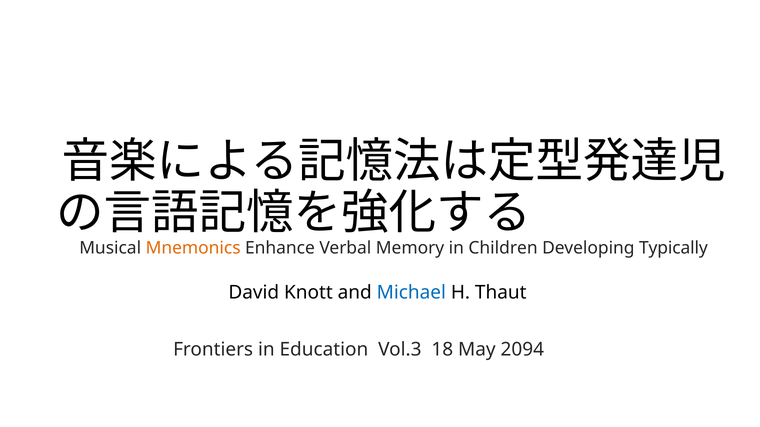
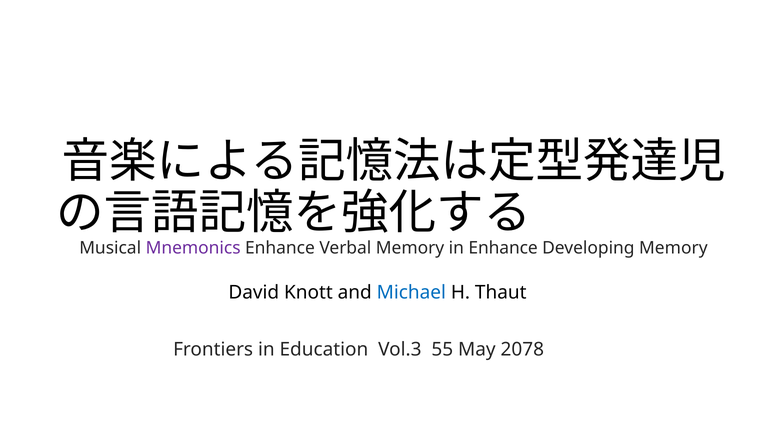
Mnemonics colour: orange -> purple (193, 248)
in Children: Children -> Enhance (503, 248)
Developing Typically: Typically -> Memory (673, 248)
18: 18 -> 55 (442, 350)
2094: 2094 -> 2078 (522, 350)
